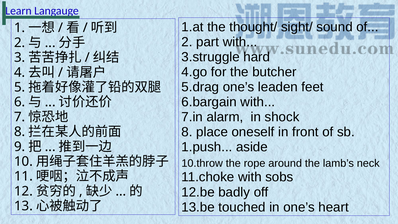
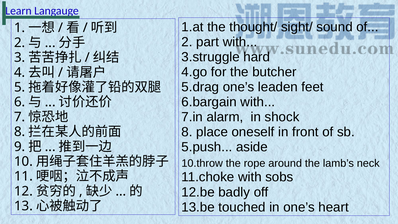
1.push: 1.push -> 5.push (207, 147)
